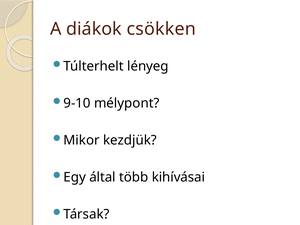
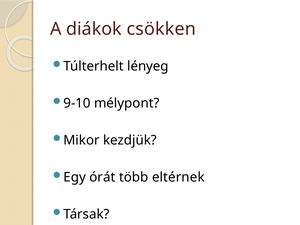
által: által -> órát (102, 177)
kihívásai: kihívásai -> eltérnek (178, 177)
